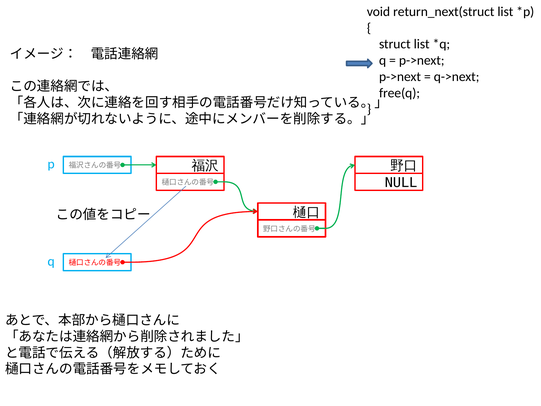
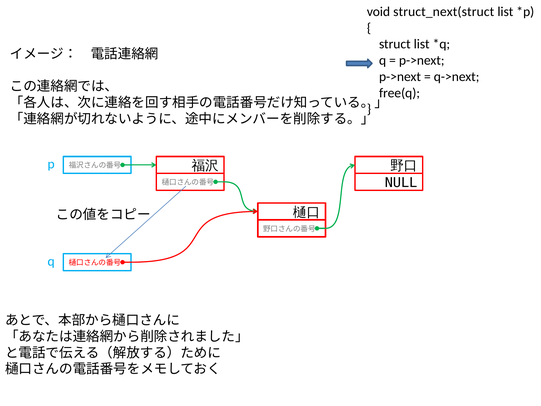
return_next(struct: return_next(struct -> struct_next(struct (444, 12)
